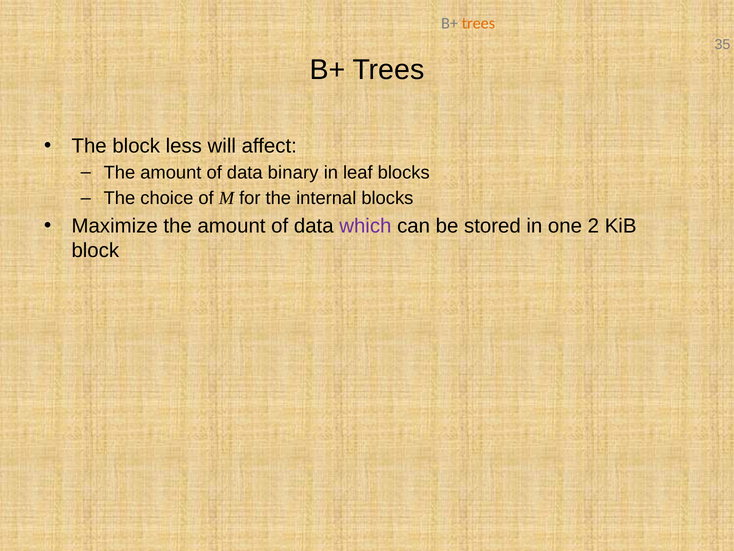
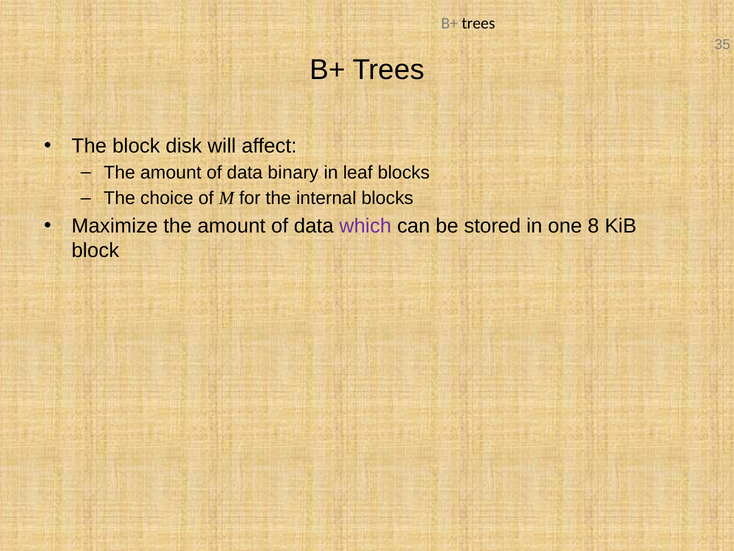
trees colour: orange -> black (478, 23)
less: less -> disk (184, 146)
2: 2 -> 8 (593, 226)
